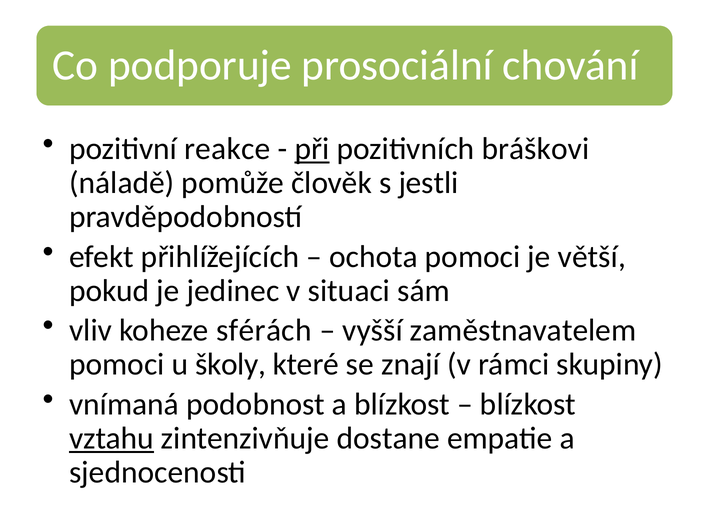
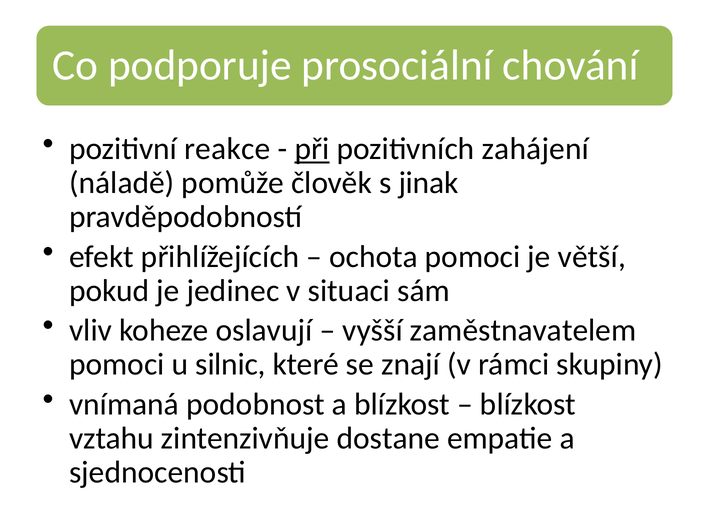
bráškovi: bráškovi -> zahájení (535, 149)
jestli: jestli -> jinak (428, 183)
sférách: sférách -> oslavují (264, 330)
školy: školy -> silnic (231, 364)
vztahu underline: present -> none (112, 438)
